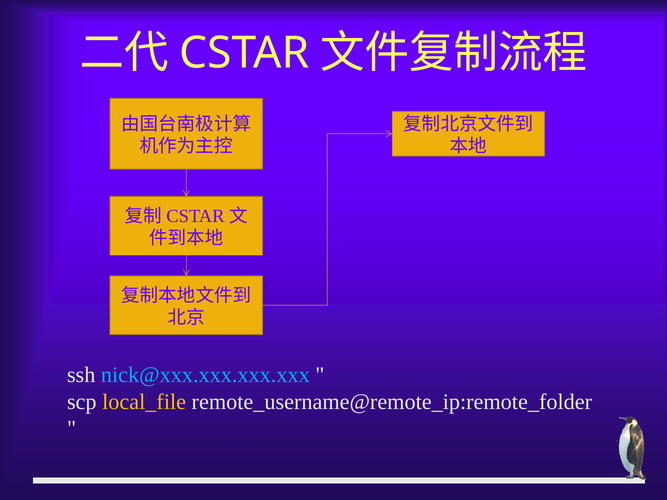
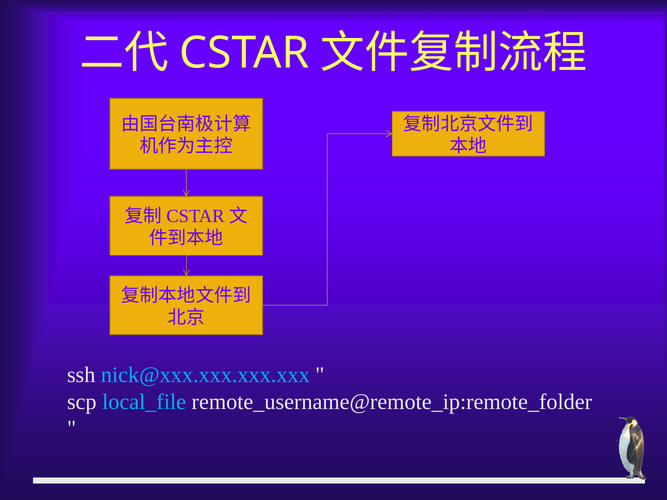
local_file colour: yellow -> light blue (144, 402)
